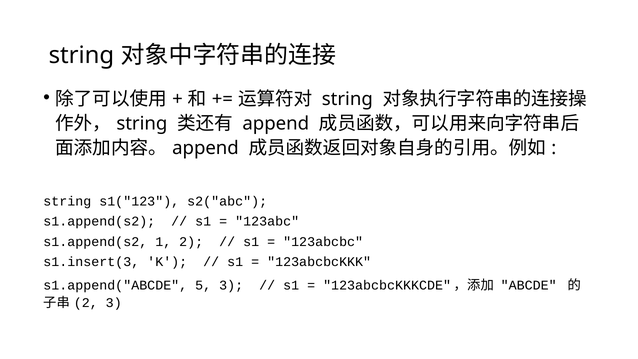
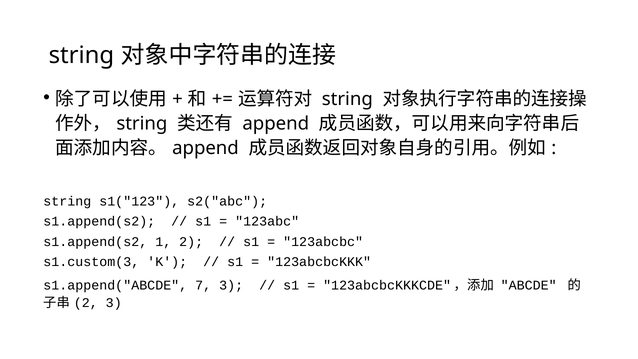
s1.insert(3: s1.insert(3 -> s1.custom(3 (91, 262)
5: 5 -> 7 (203, 285)
